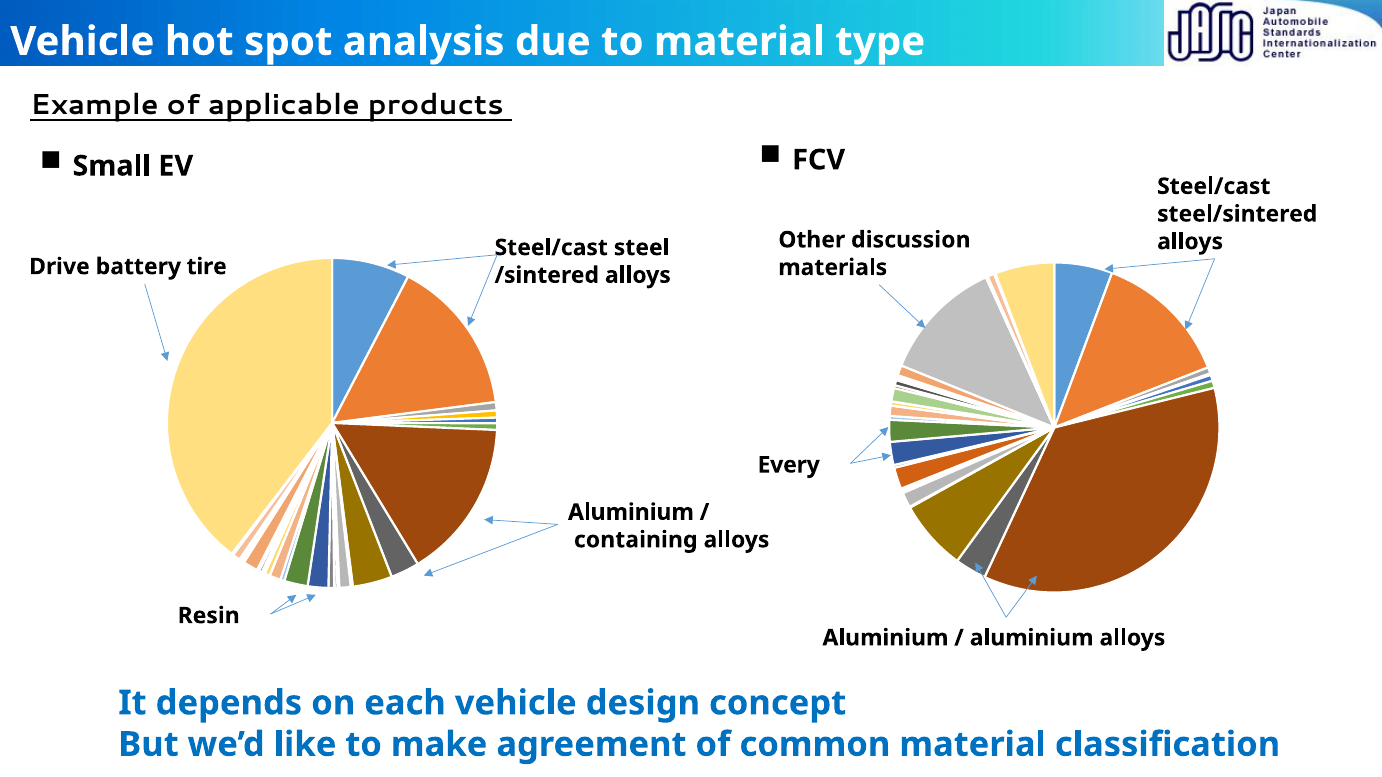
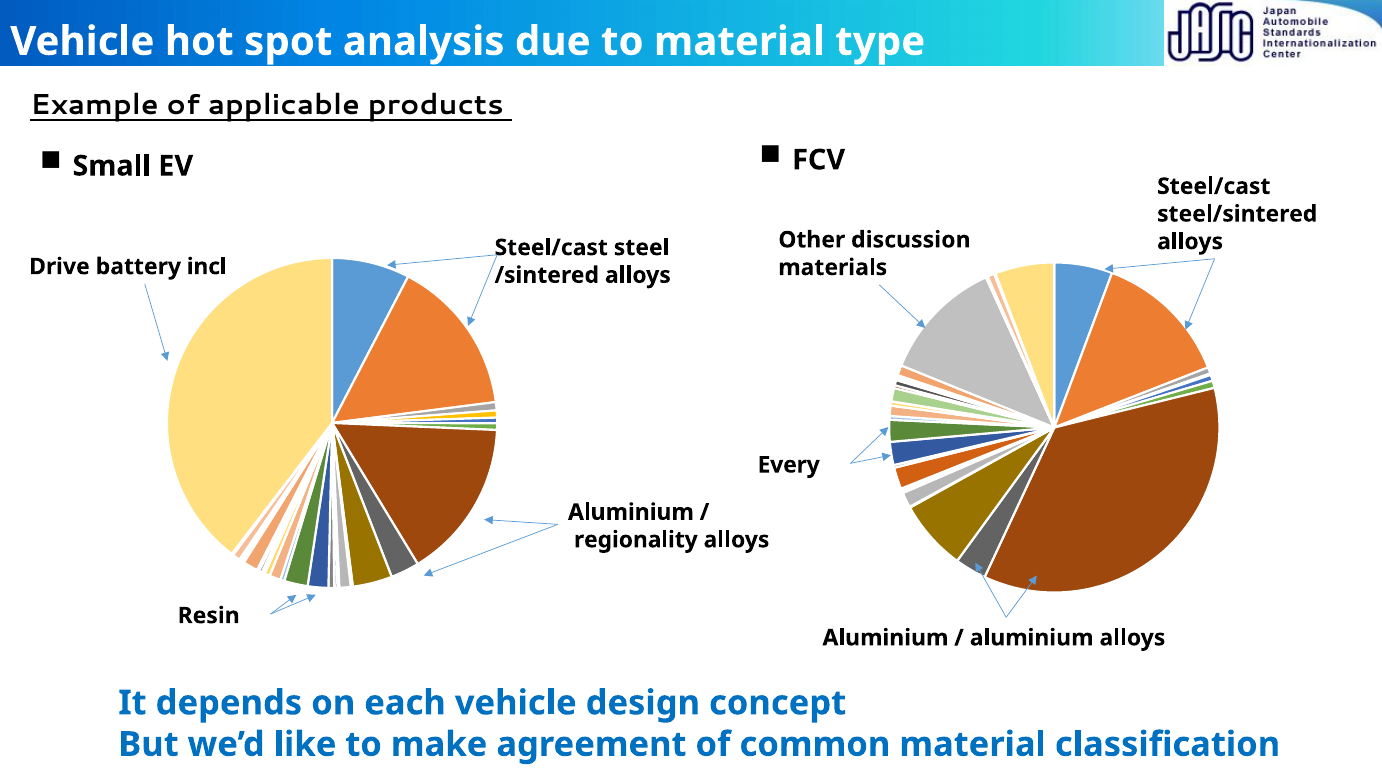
tire: tire -> incl (207, 267)
containing: containing -> regionality (636, 540)
